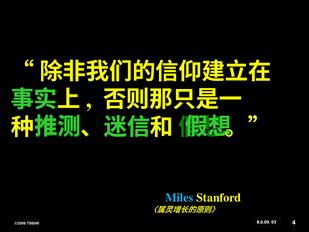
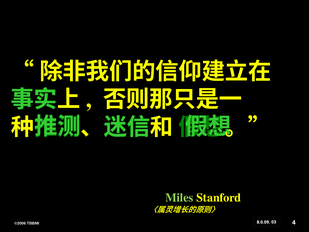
Miles colour: light blue -> light green (179, 197)
